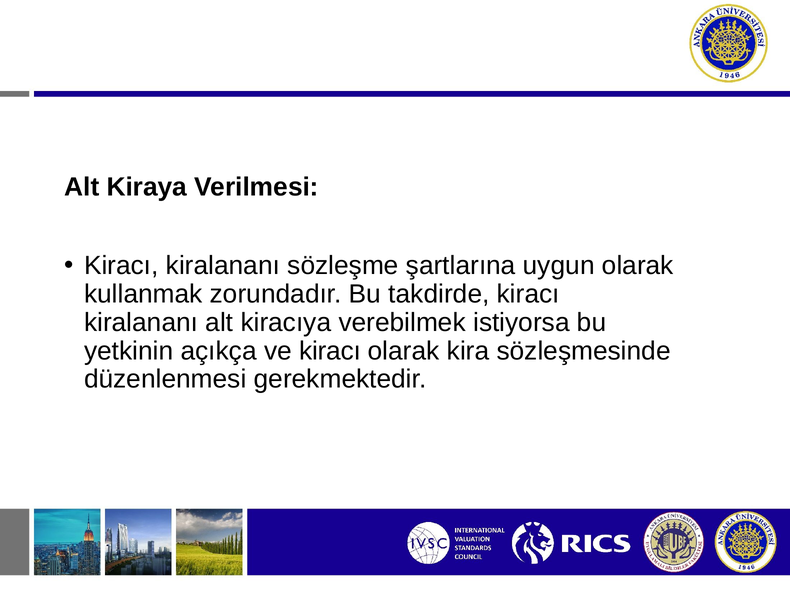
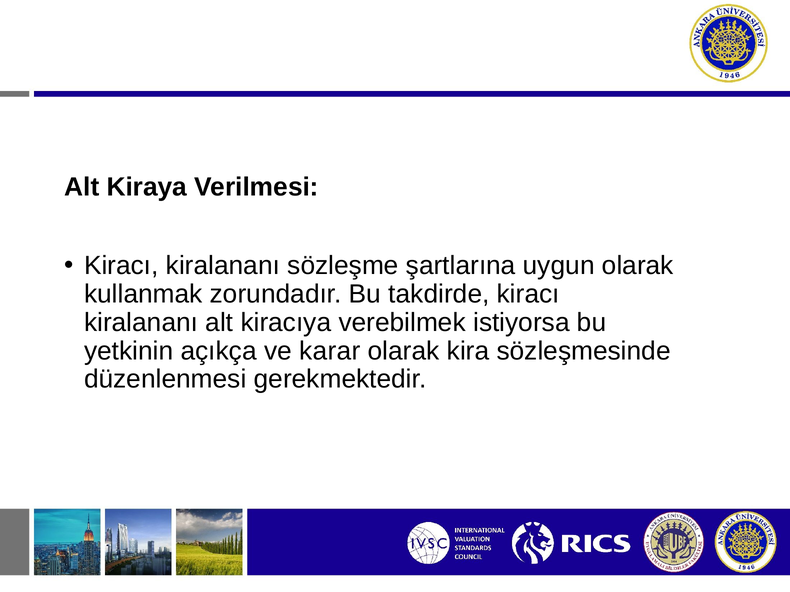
ve kiracı: kiracı -> karar (330, 351)
